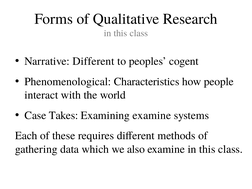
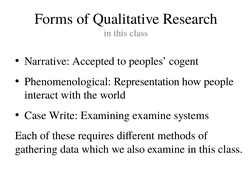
Narrative Different: Different -> Accepted (93, 61)
Characteristics: Characteristics -> Representation (147, 82)
Takes: Takes -> Write (63, 115)
